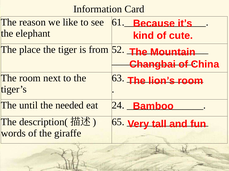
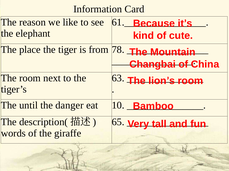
52: 52 -> 78 (118, 50)
needed: needed -> danger (69, 106)
24: 24 -> 10 (118, 106)
